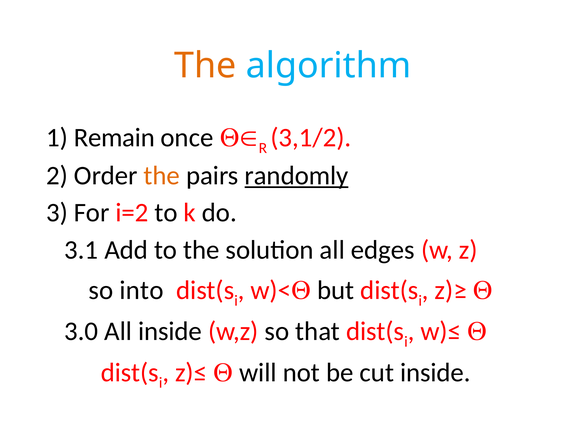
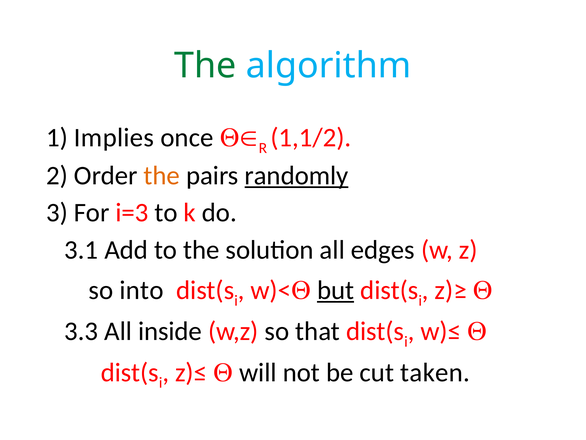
The colour: orange -> green (205, 66)
Remain: Remain -> Implies (114, 137)
3,1/2: 3,1/2 -> 1,1/2 (311, 137)
i=2: i=2 -> i=3 (132, 212)
but underline: none -> present (336, 290)
3.0: 3.0 -> 3.3 (81, 331)
cut inside: inside -> taken (435, 372)
